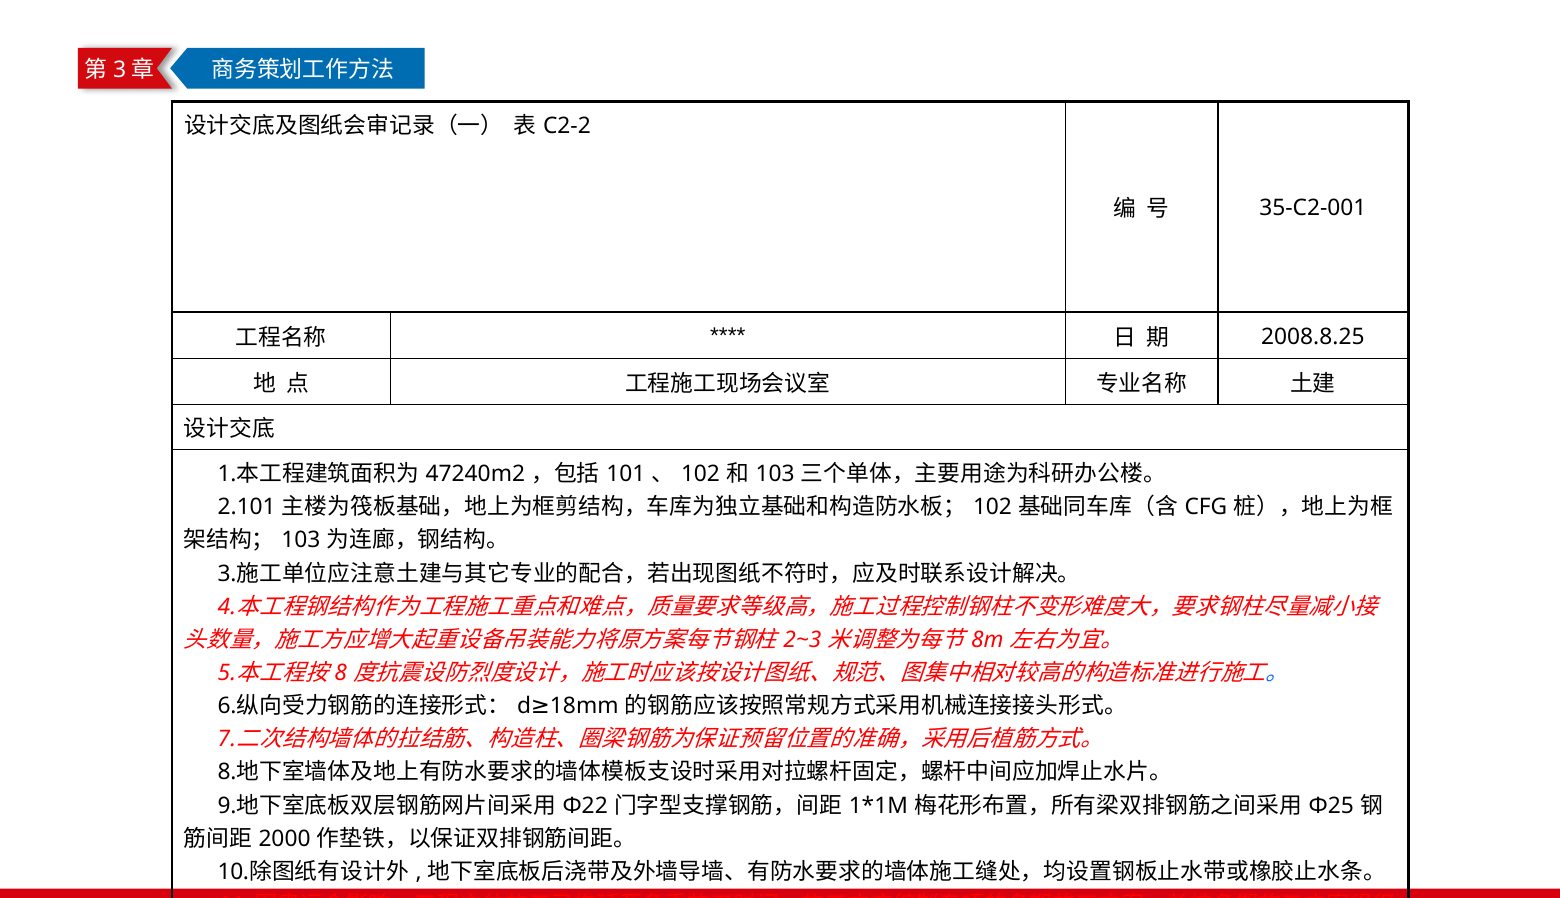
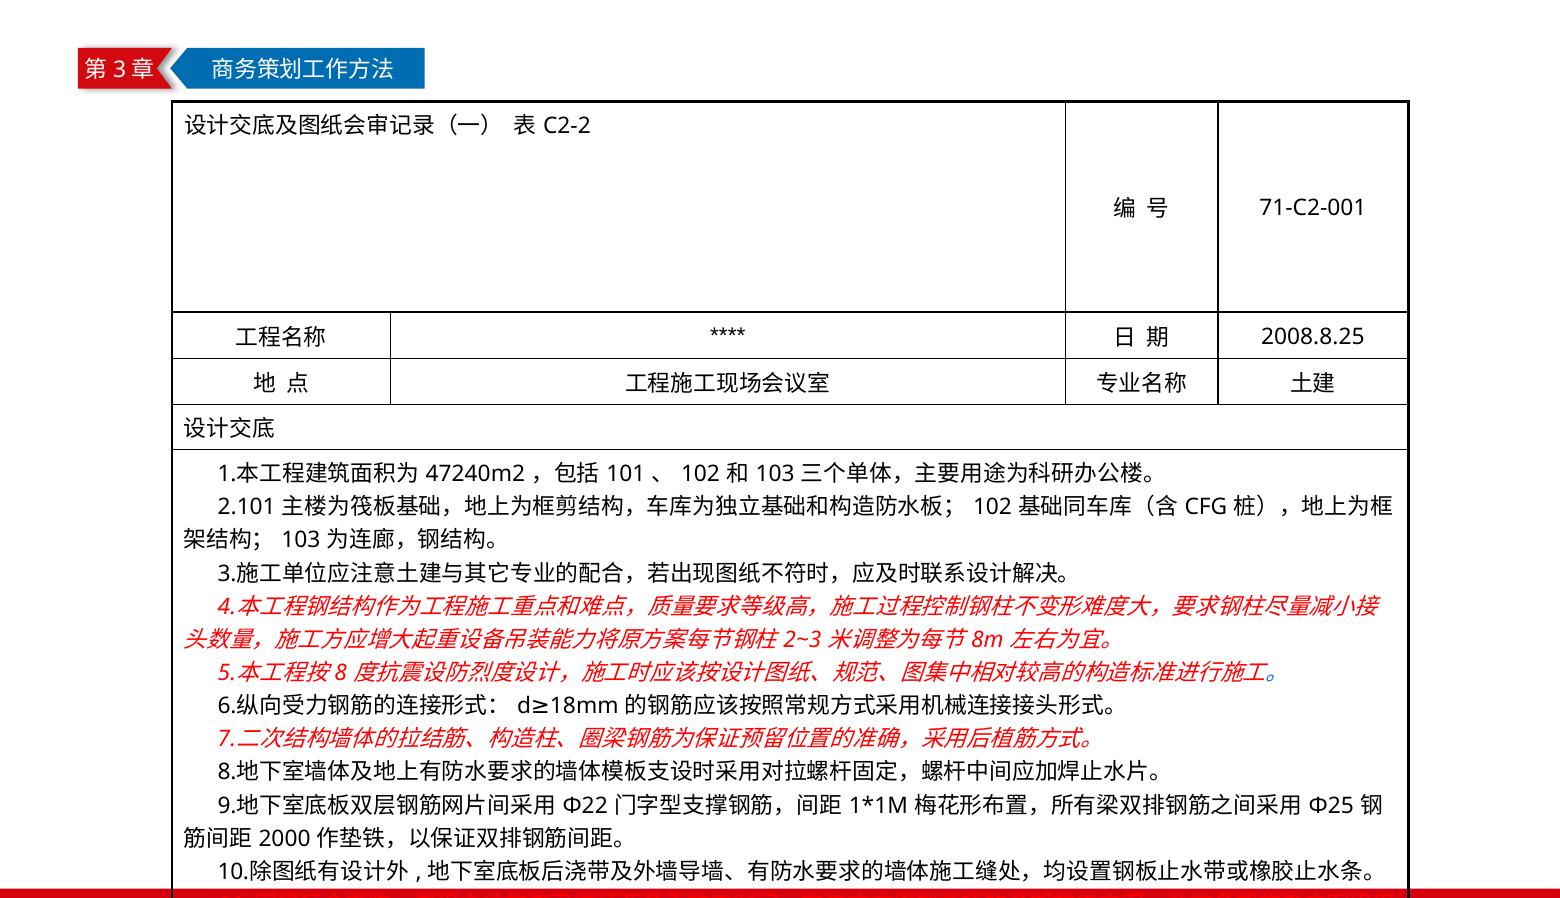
35-C2-001: 35-C2-001 -> 71-C2-001 (1313, 208)
